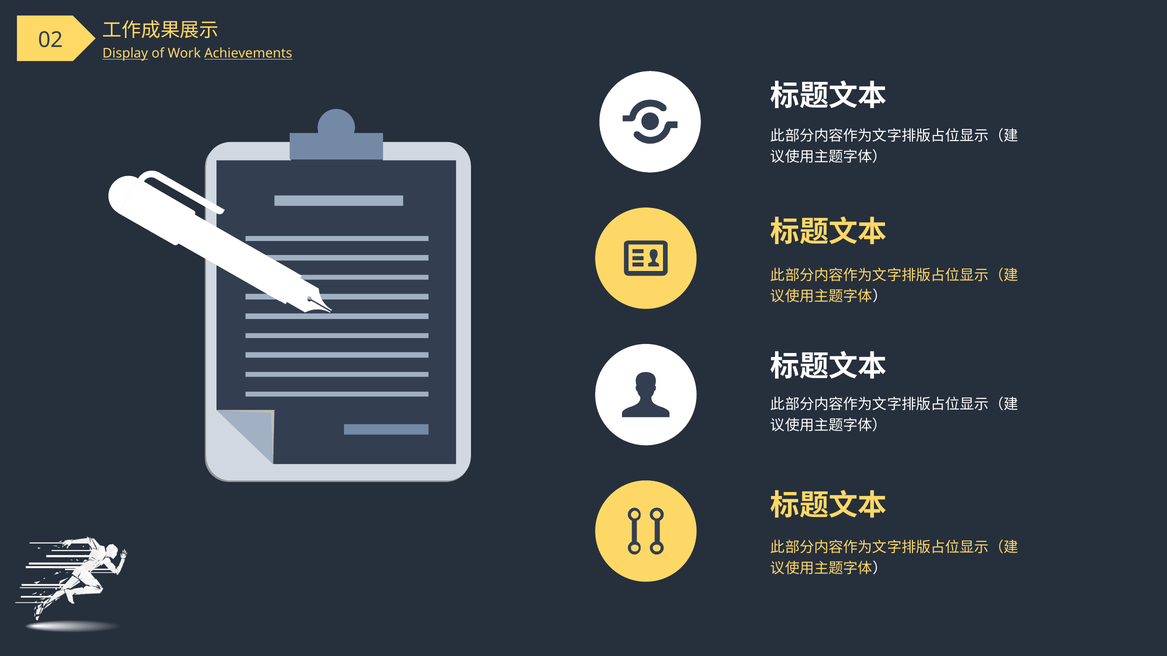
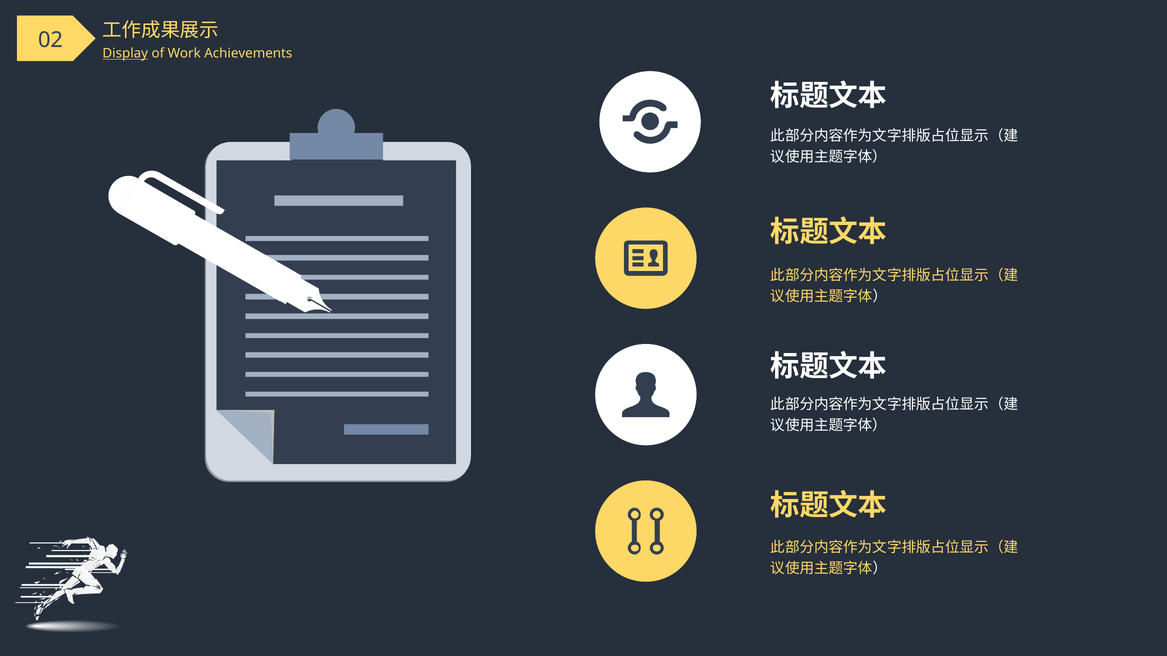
Achievements underline: present -> none (248, 53)
